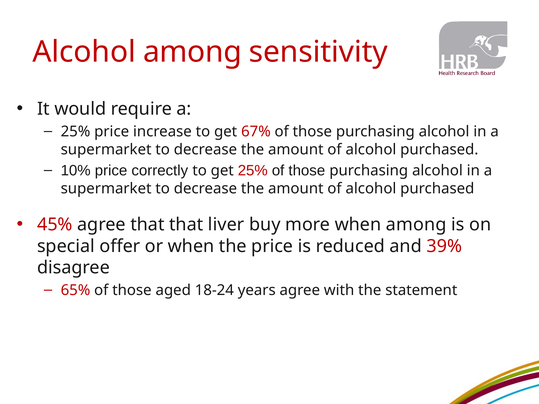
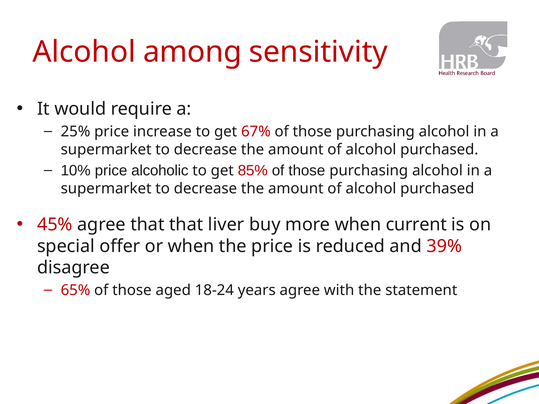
correctly: correctly -> alcoholic (160, 171)
get 25%: 25% -> 85% (253, 171)
when among: among -> current (416, 225)
